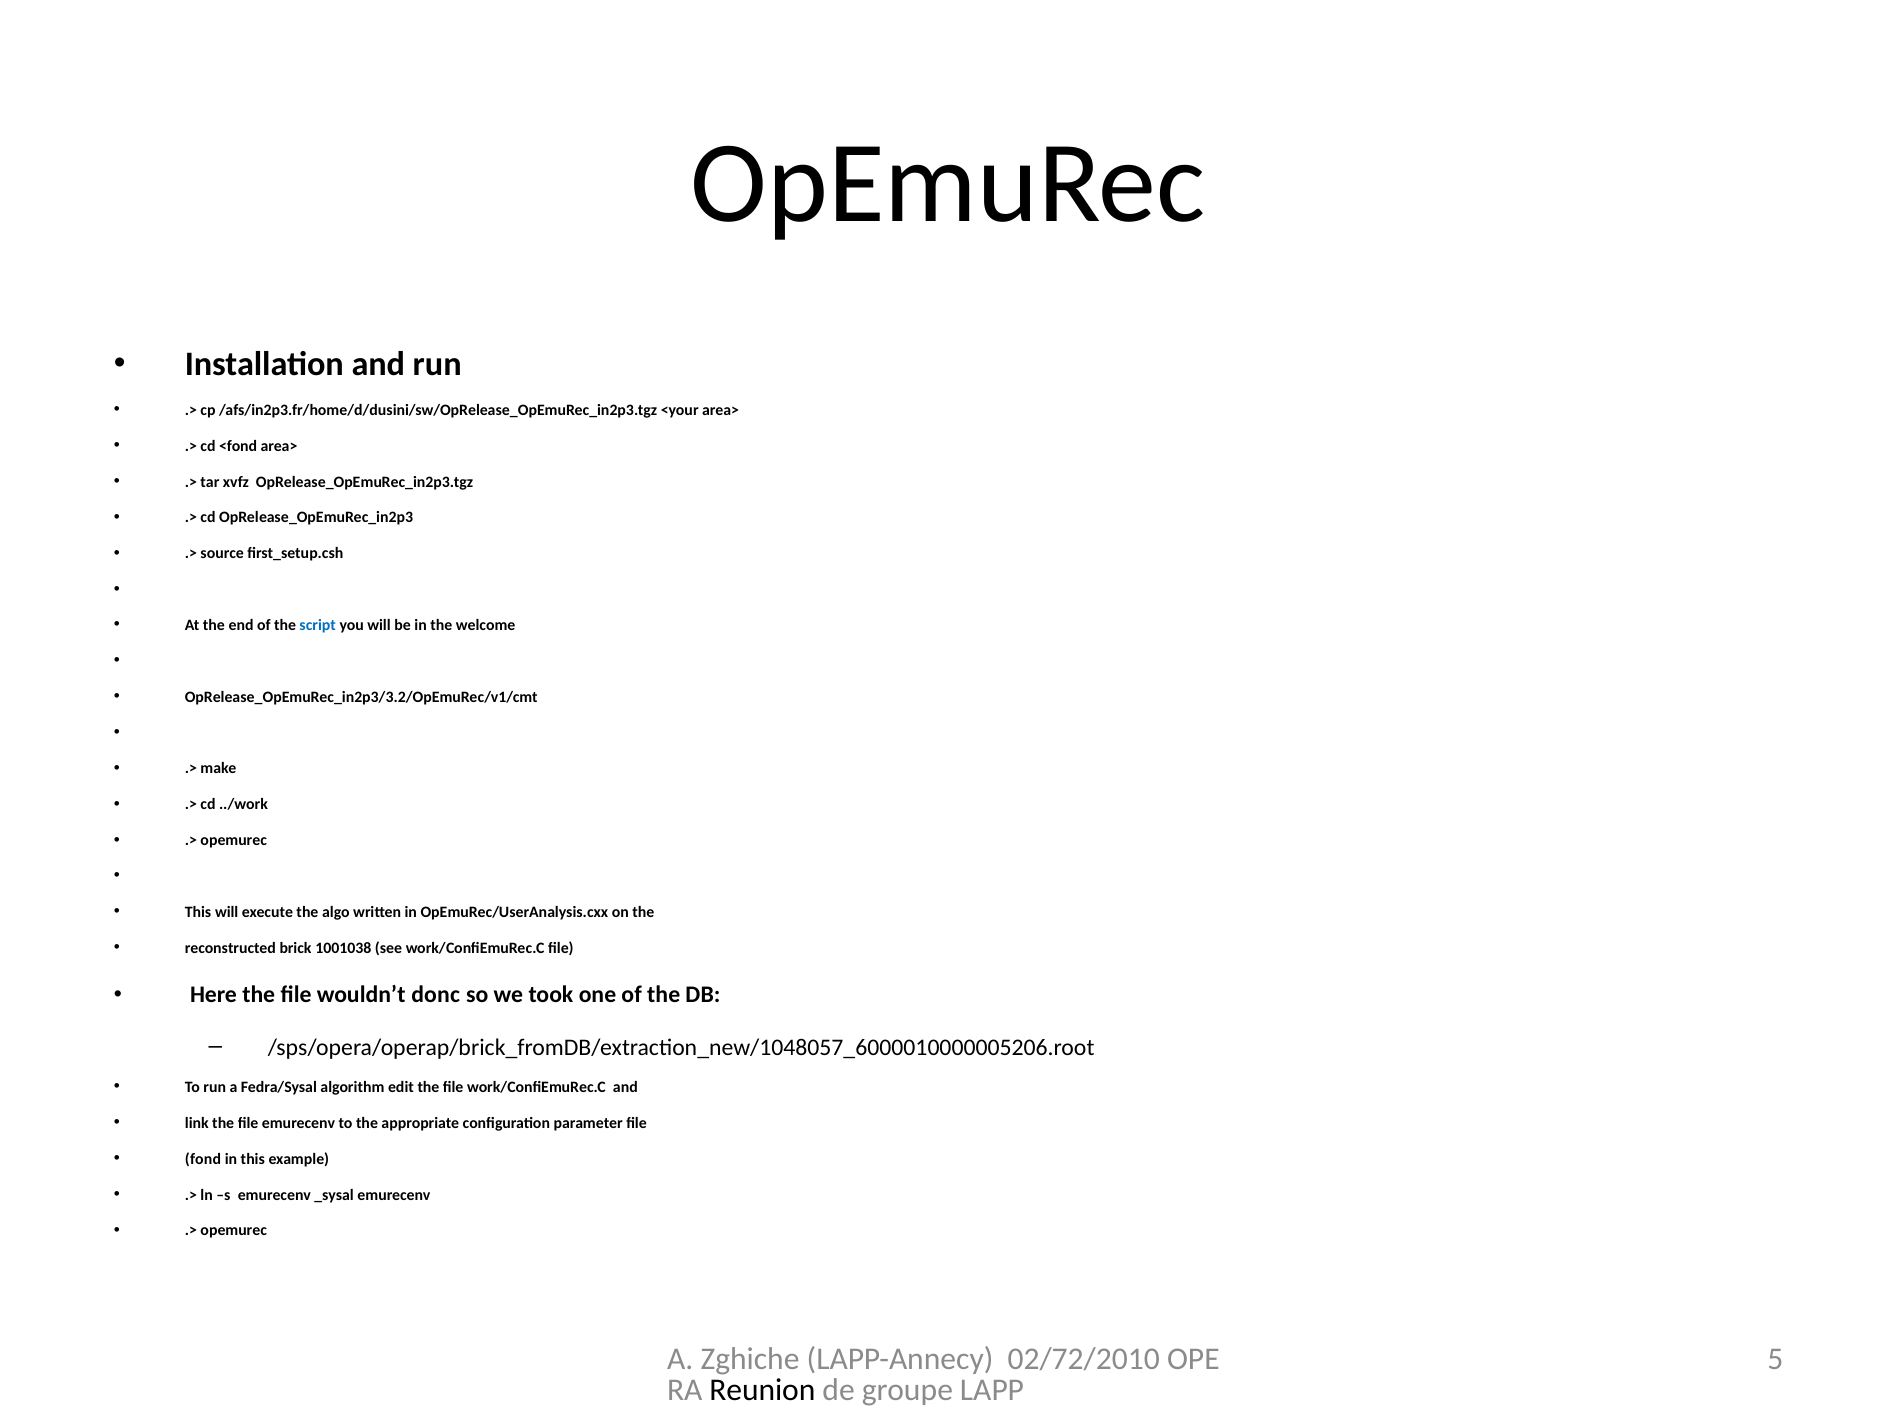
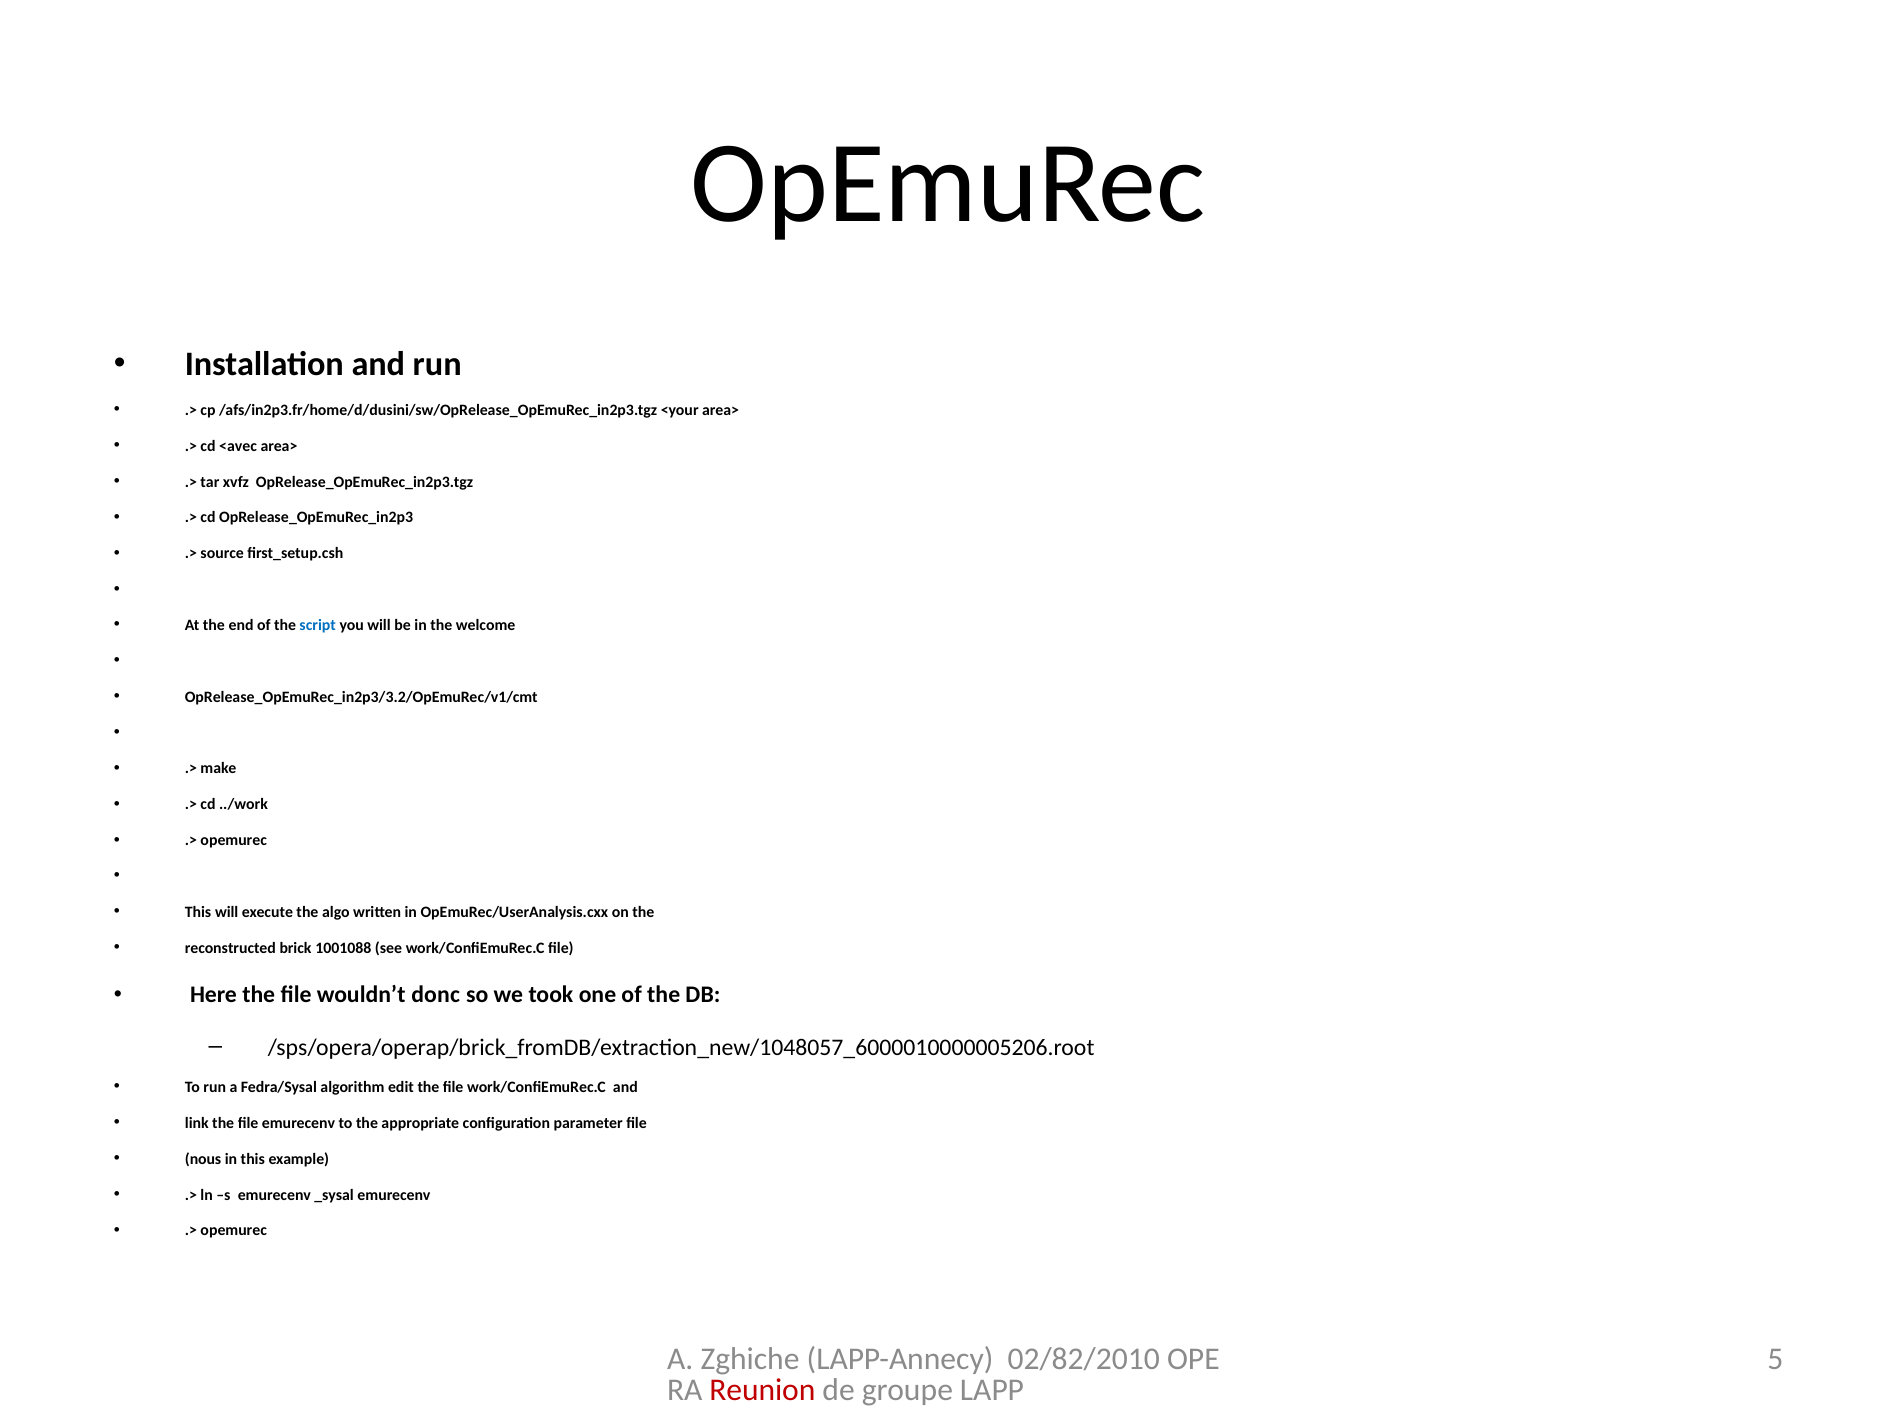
<fond: <fond -> <avec (238, 446)
1001038: 1001038 -> 1001088 (343, 948)
fond: fond -> nous (203, 1159)
02/72/2010: 02/72/2010 -> 02/82/2010 (1084, 1358)
Reunion colour: black -> red (762, 1390)
